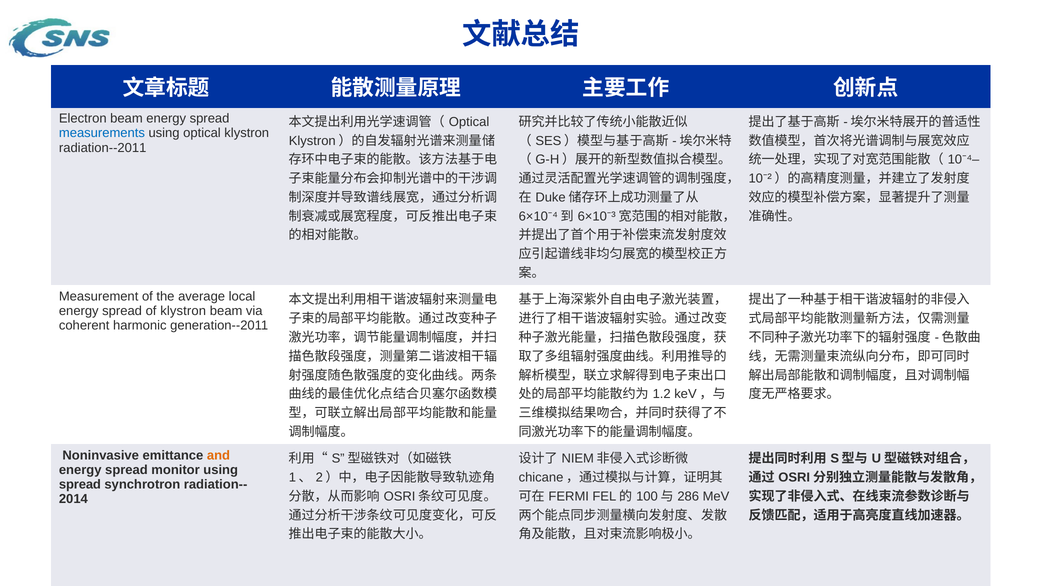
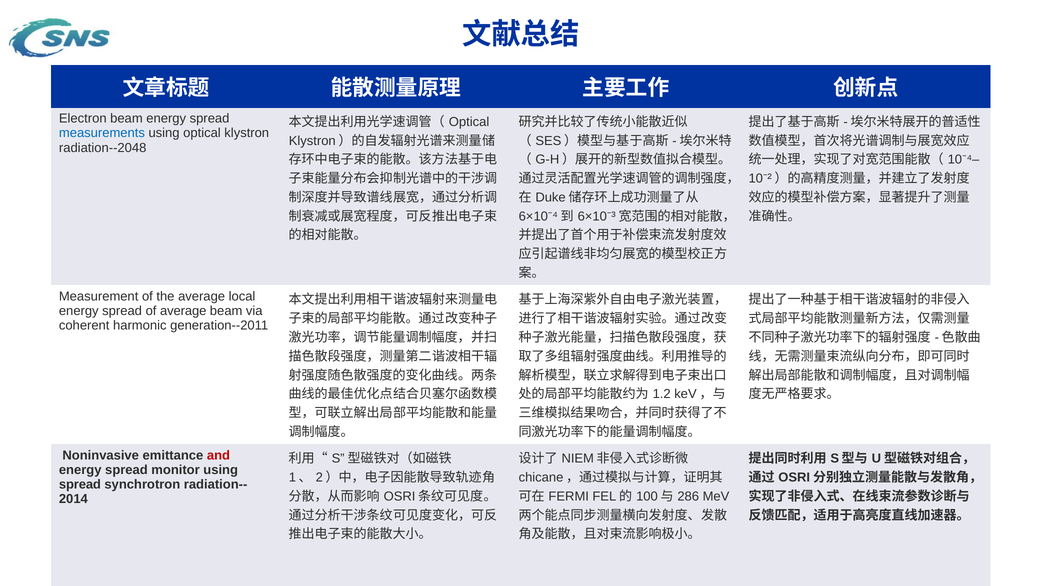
radiation--2011: radiation--2011 -> radiation--2048 (103, 148)
of klystron: klystron -> average (183, 311)
and colour: orange -> red (218, 455)
